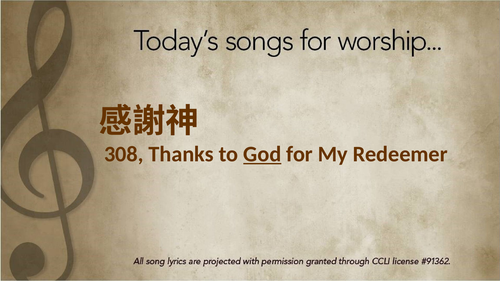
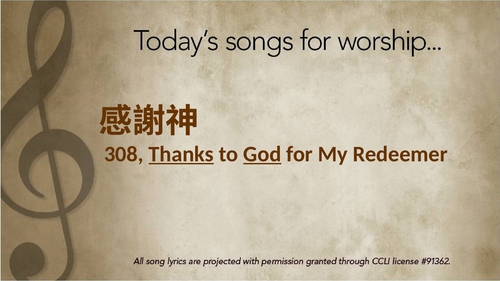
Thanks underline: none -> present (181, 154)
